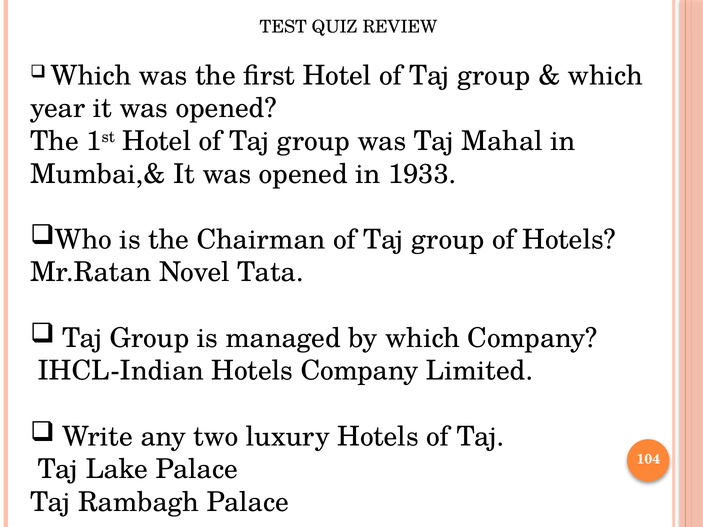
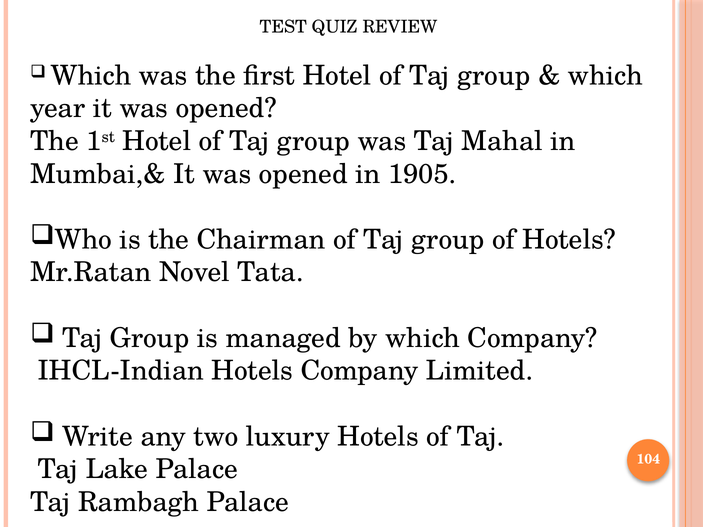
1933: 1933 -> 1905 (422, 174)
